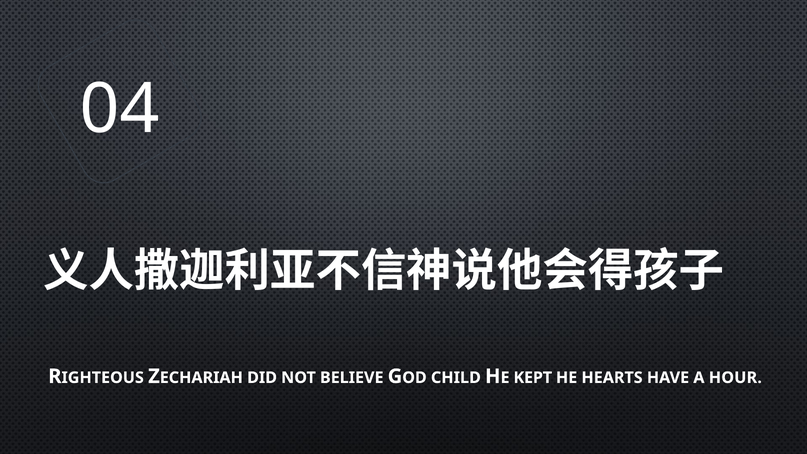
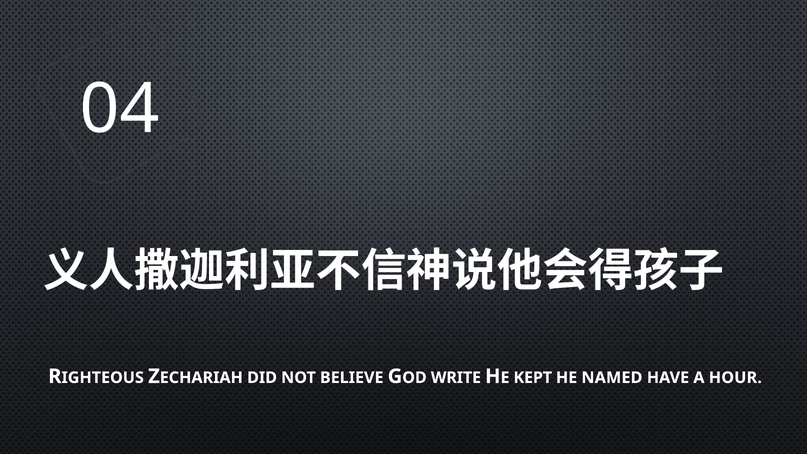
CHILD: CHILD -> WRITE (456, 378)
HEARTS: HEARTS -> NAMED (612, 378)
